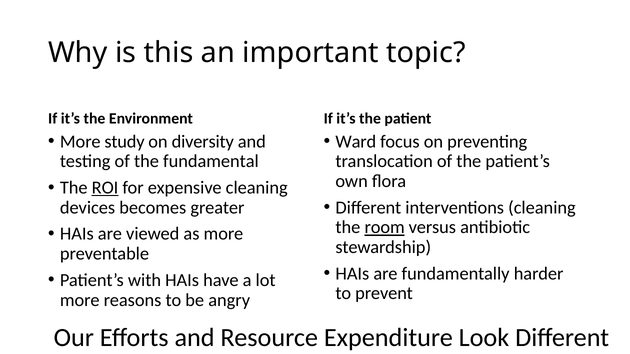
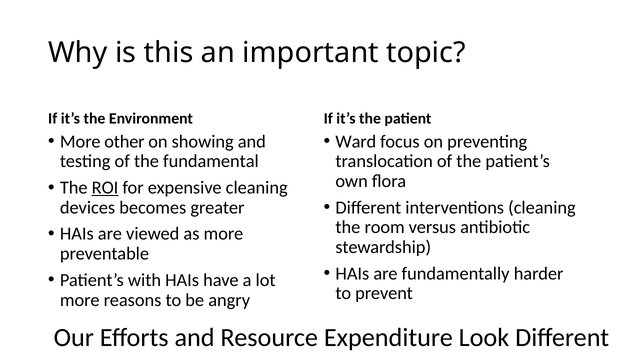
study: study -> other (124, 142)
diversity: diversity -> showing (203, 142)
room underline: present -> none (385, 228)
